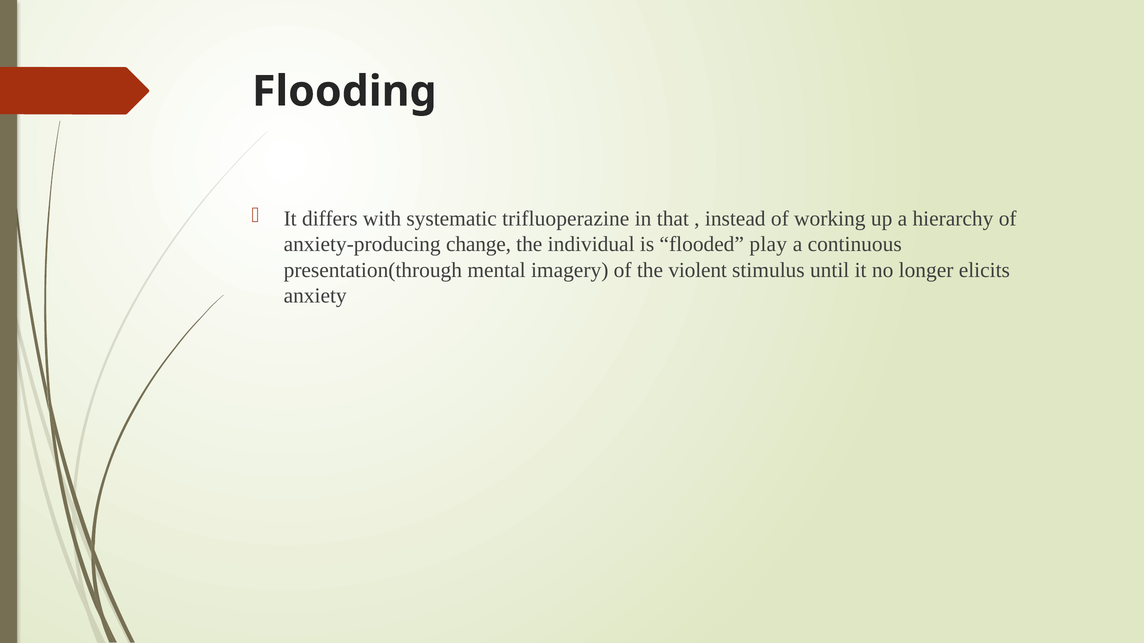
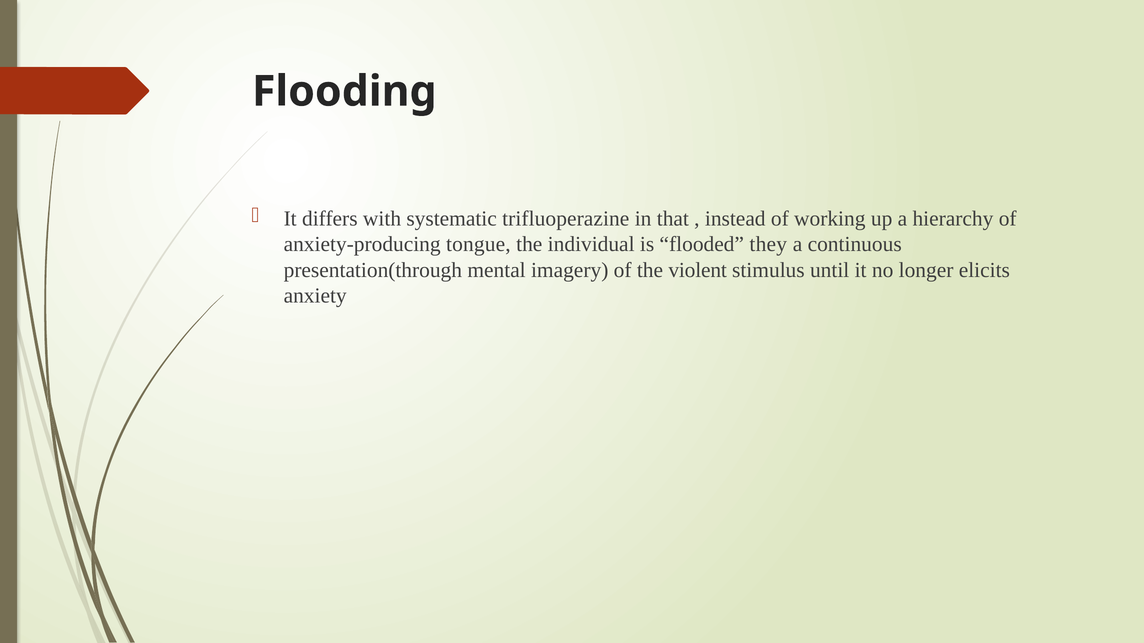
change: change -> tongue (478, 245)
play: play -> they (768, 245)
